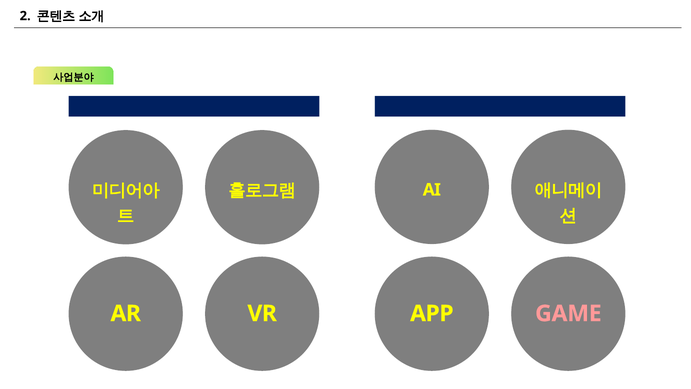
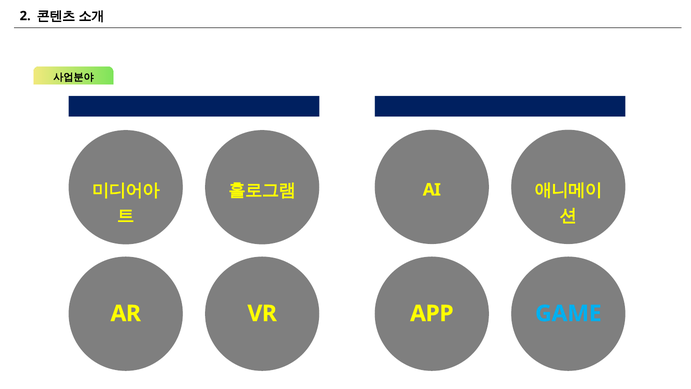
GAME colour: pink -> light blue (568, 313)
